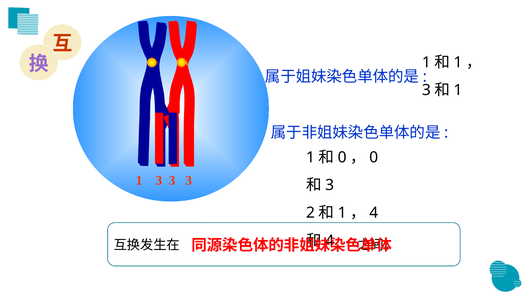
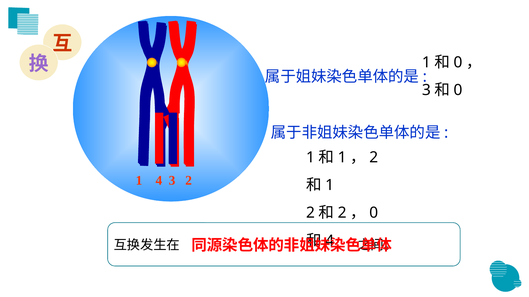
1: 1 -> 0 (458, 63)
1: 1 -> 0 (458, 90)
0: 0 -> 1 (342, 158)
0: 0 -> 2 (374, 158)
1 3: 3 -> 4 (159, 181)
3: 3 -> 2 (189, 181)
3: 3 -> 1 (330, 185)
1: 1 -> 2 (342, 213)
4: 4 -> 0 (374, 213)
